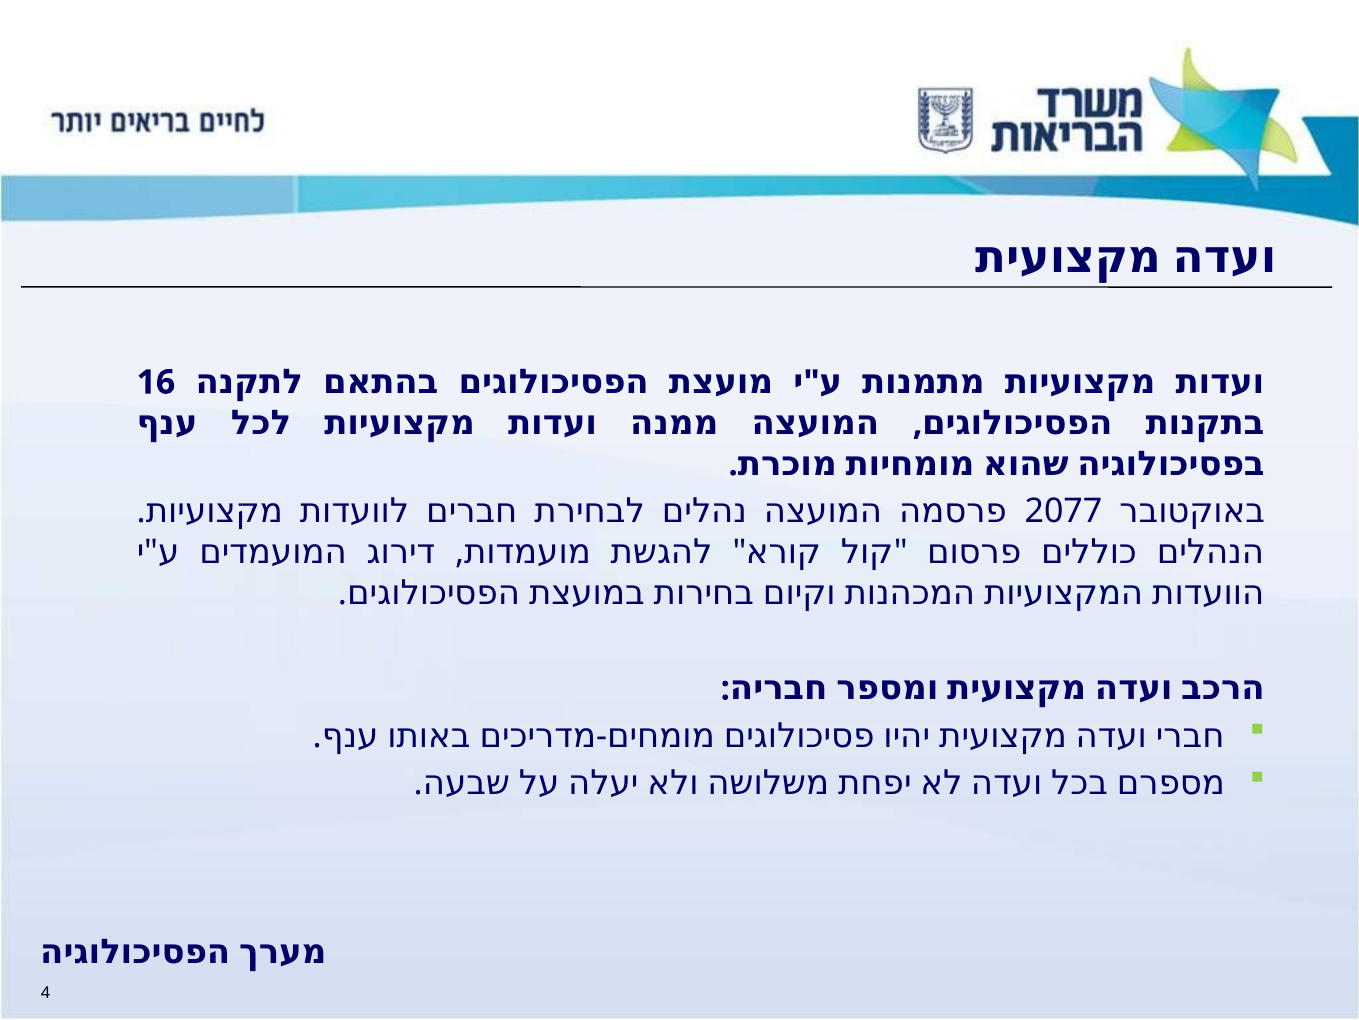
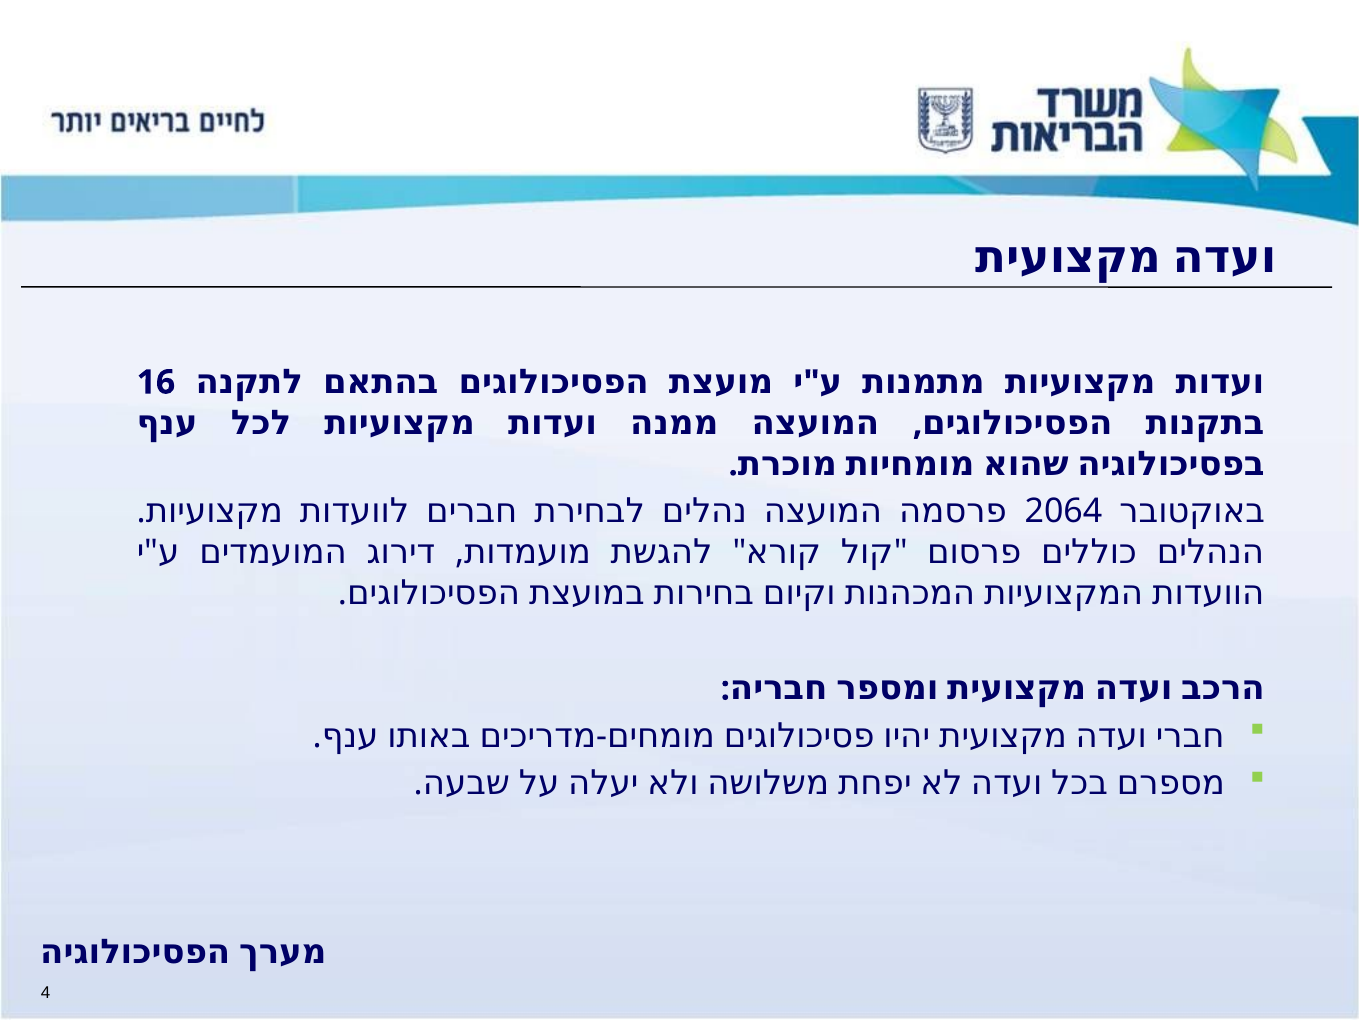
2077: 2077 -> 2064 (1063, 511)
